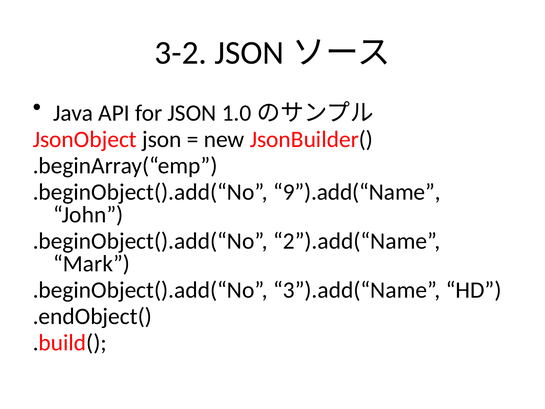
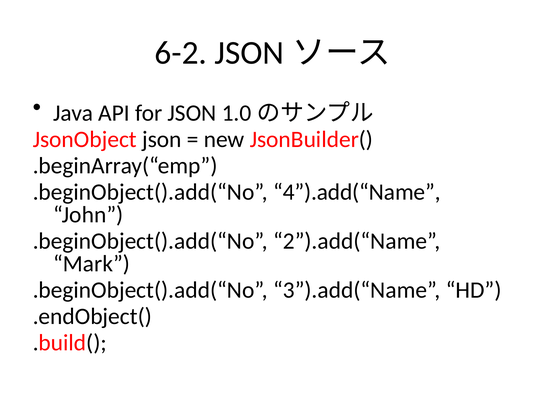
3-2: 3-2 -> 6-2 (181, 53)
9”).add(“Name: 9”).add(“Name -> 4”).add(“Name (357, 192)
